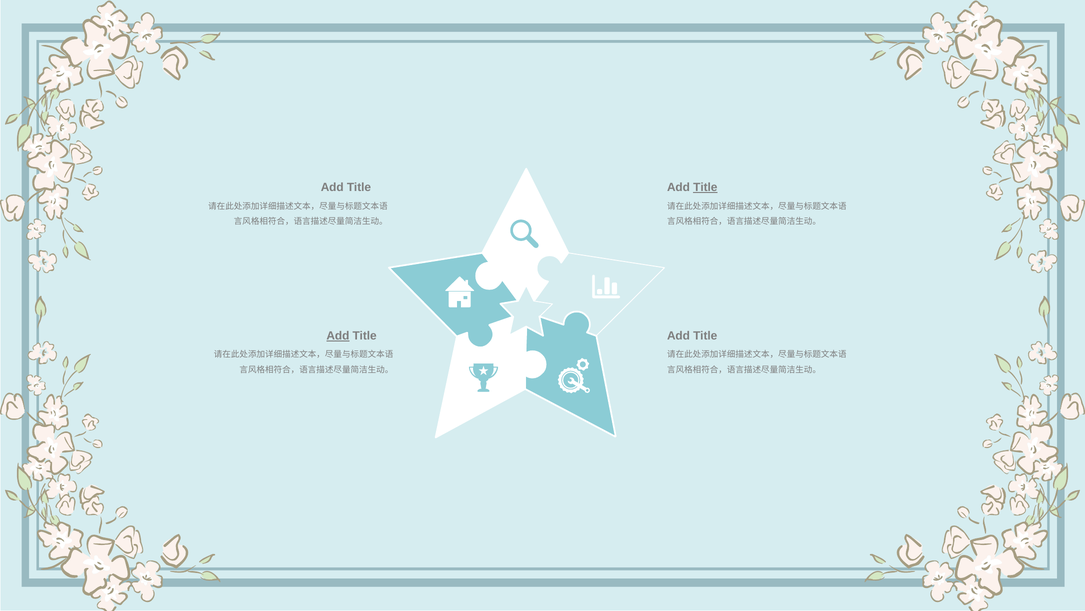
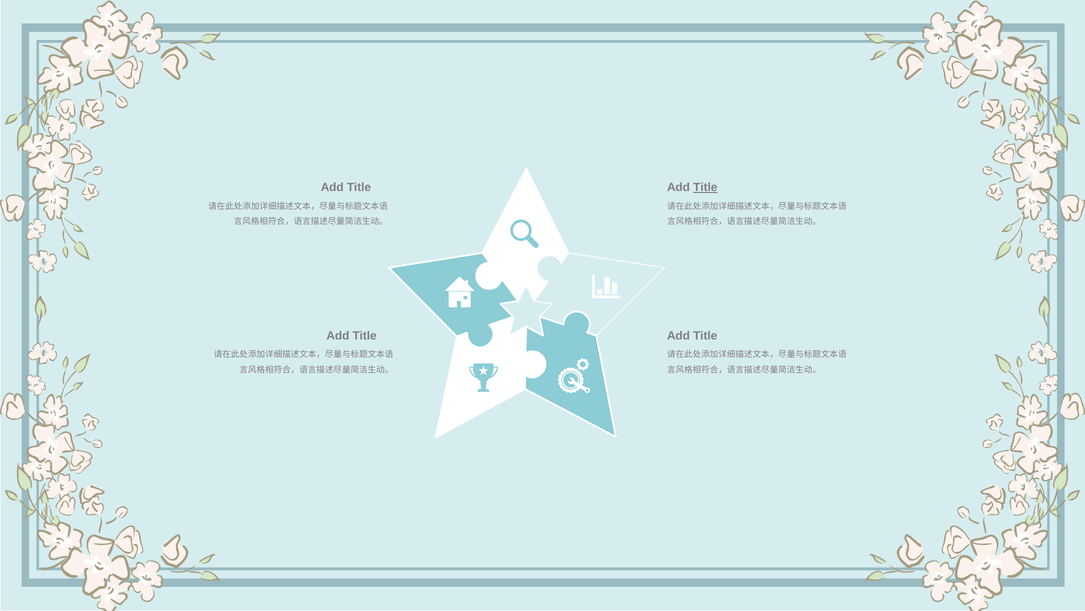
Add underline: present -> none (338, 335)
